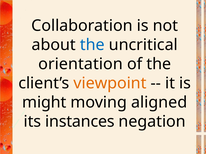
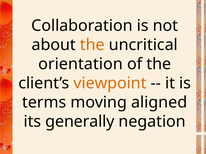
the colour: blue -> orange (92, 45)
might: might -> terms (44, 103)
instances: instances -> generally (80, 122)
